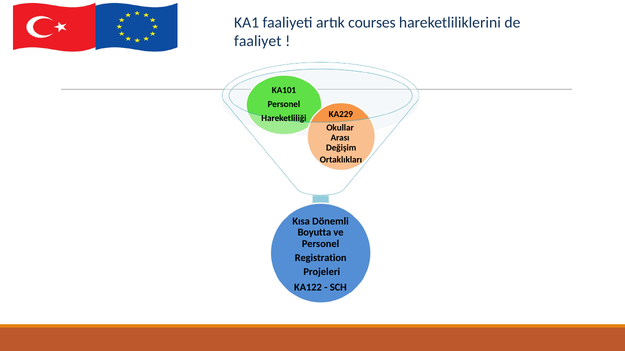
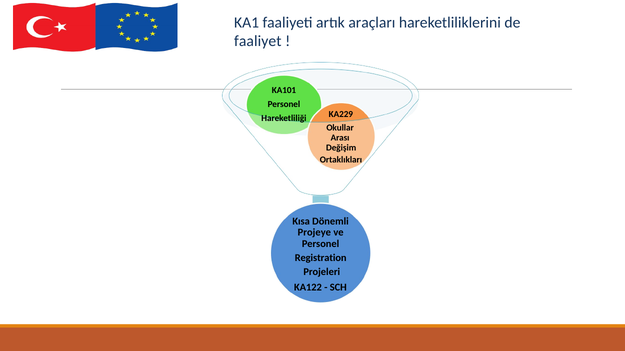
courses: courses -> araçları (372, 22)
Boyutta: Boyutta -> Projeye (314, 233)
